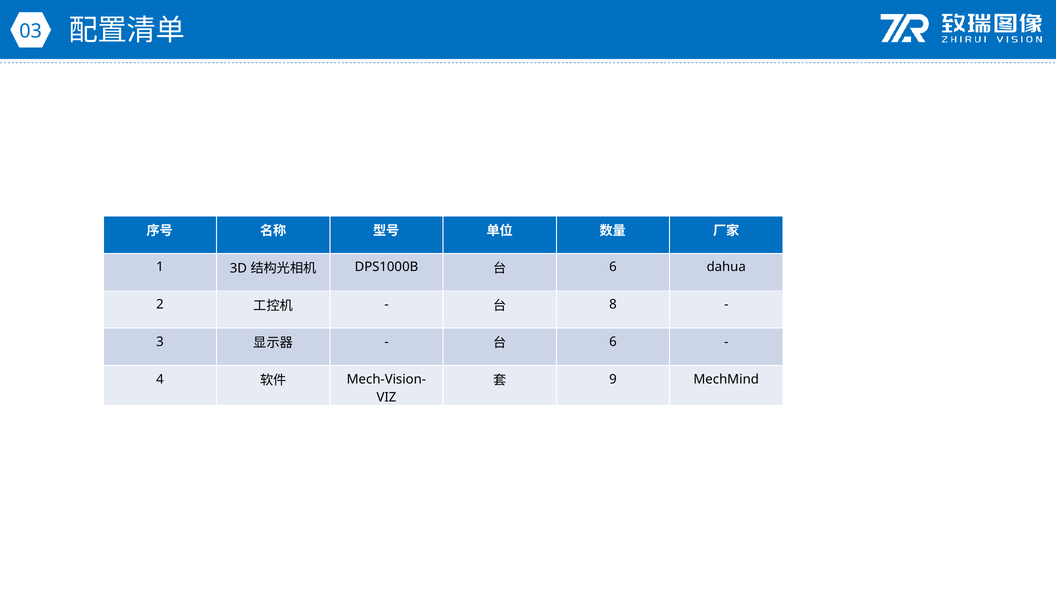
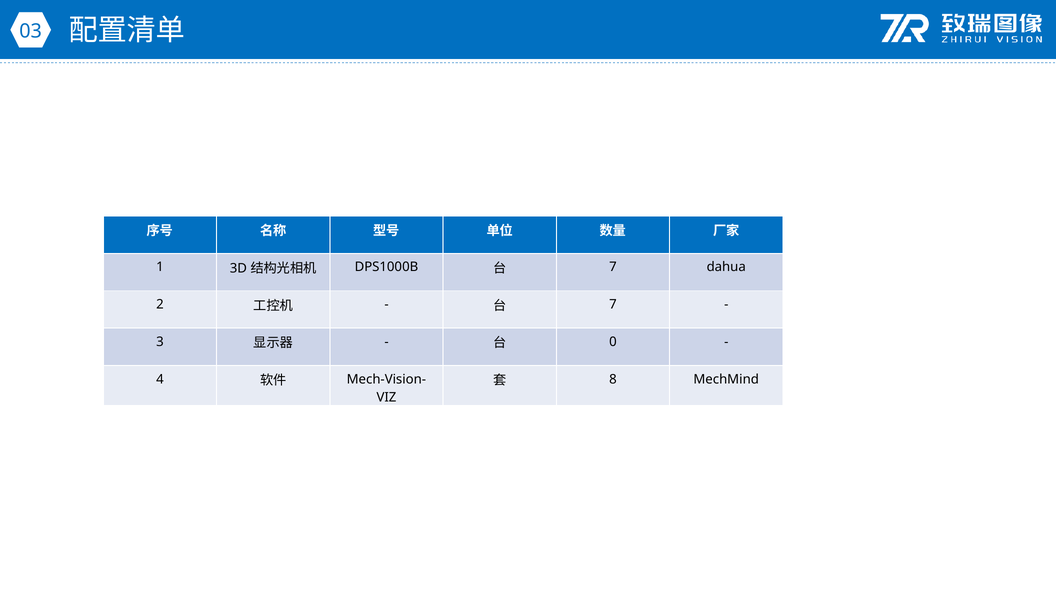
6: 6 -> 7 (613, 267)
8: 8 -> 7 (613, 304)
6: 6 -> 0 (613, 342)
9: 9 -> 8 (613, 379)
